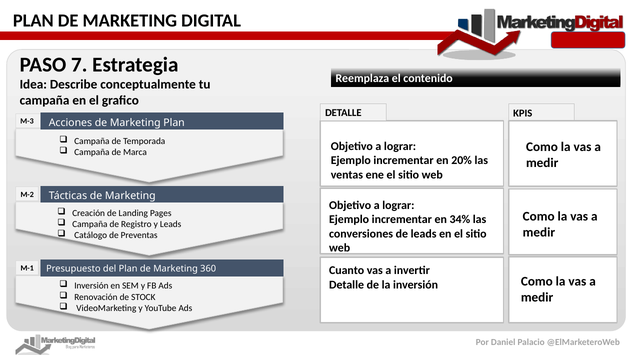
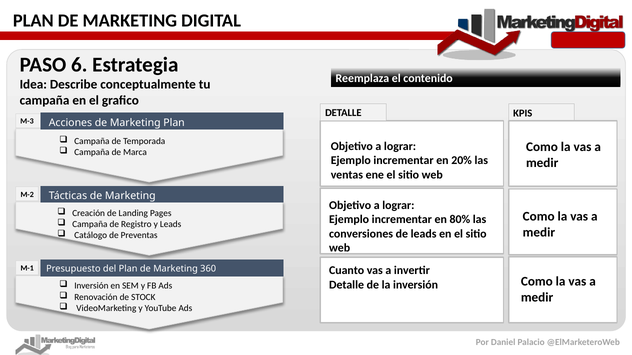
7: 7 -> 6 (79, 65)
34%: 34% -> 80% (460, 220)
